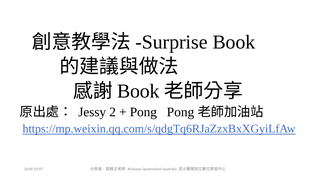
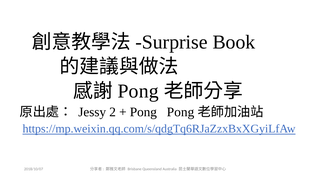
Book: Book -> Pong (138, 91)
